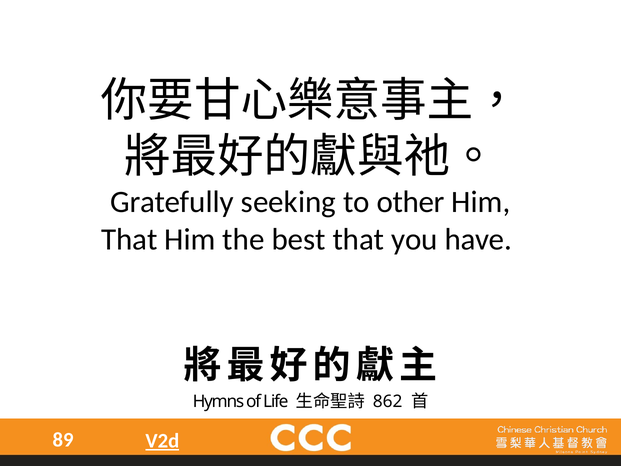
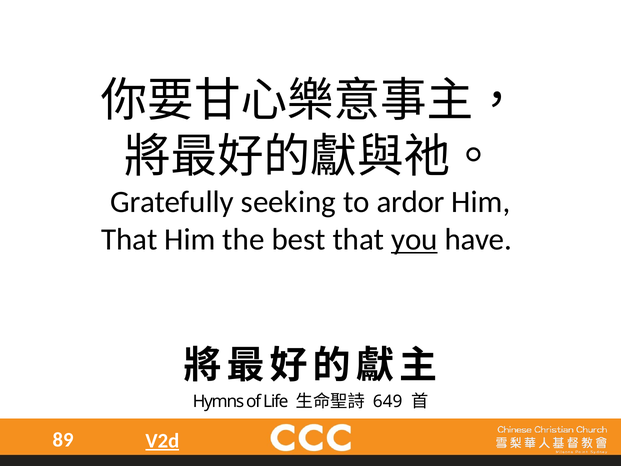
other: other -> ardor (411, 202)
you underline: none -> present (414, 239)
862: 862 -> 649 (388, 401)
